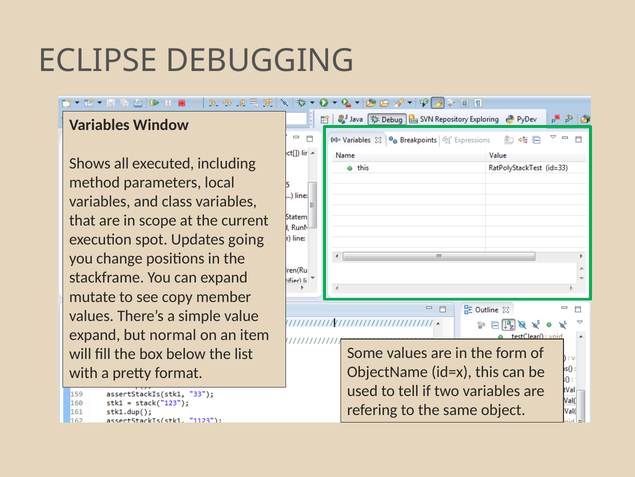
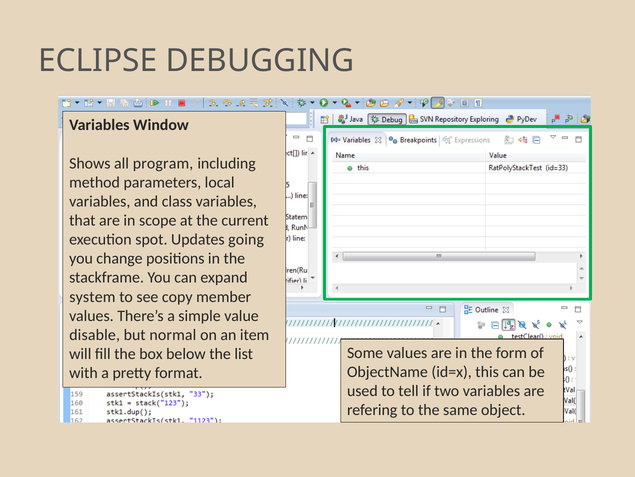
executed: executed -> program (163, 163)
mutate: mutate -> system (92, 296)
expand: expand -> disable (95, 334)
